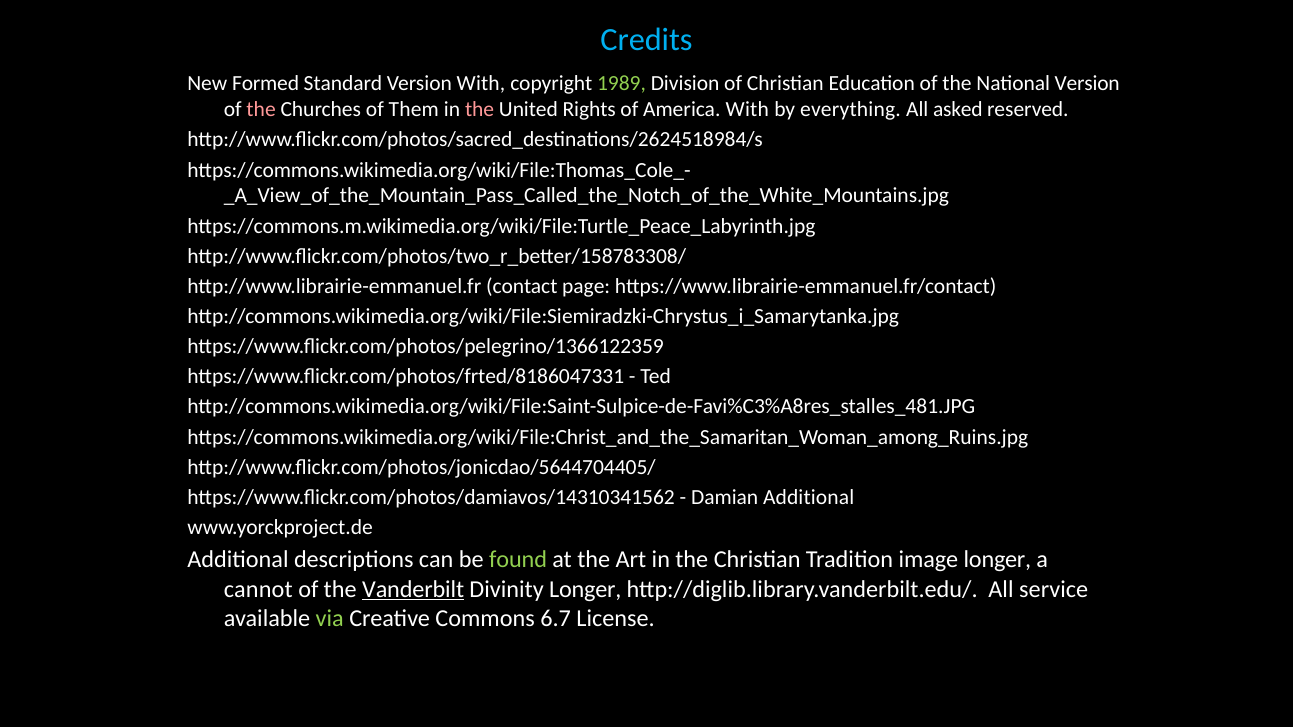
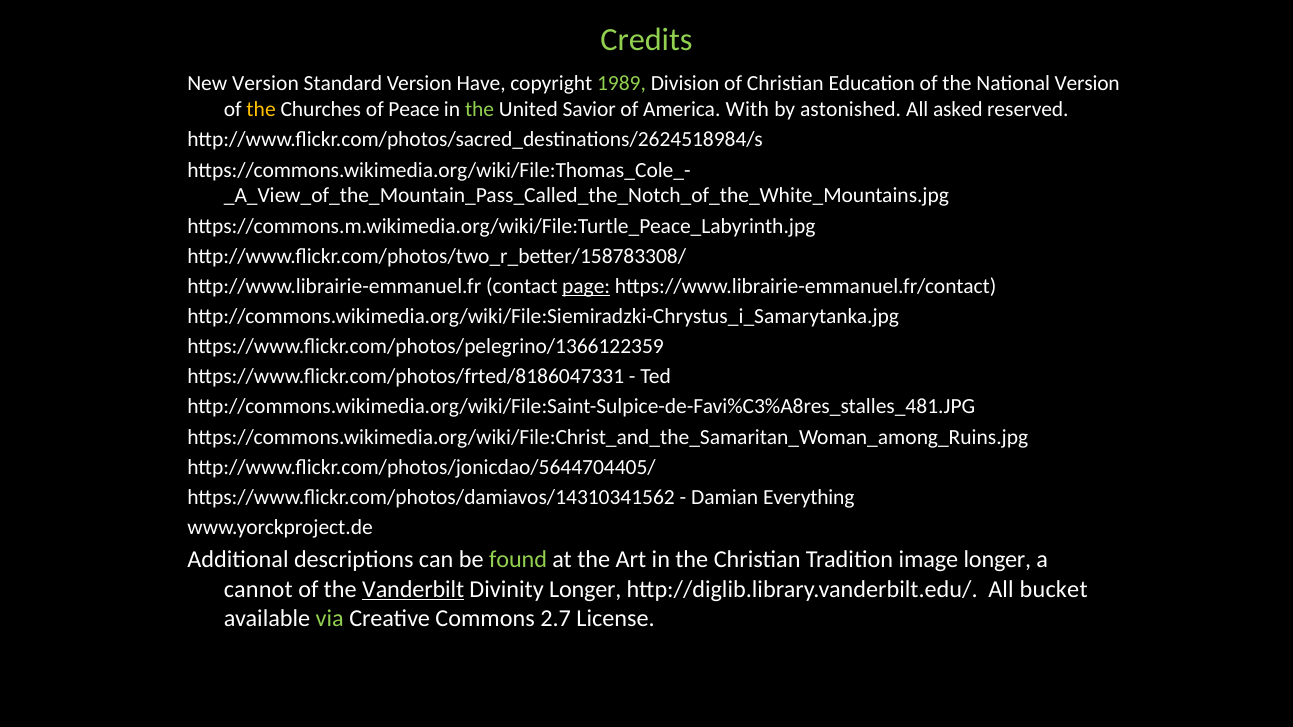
Credits colour: light blue -> light green (646, 40)
New Formed: Formed -> Version (265, 84)
Version With: With -> Have (481, 84)
the colour: pink -> yellow (261, 110)
Them: Them -> Peace (414, 110)
the colour: pink -> light green (480, 110)
Rights: Rights -> Savior (589, 110)
everything: everything -> astonished (851, 110)
page underline: none -> present (586, 286)
Damian Additional: Additional -> Everything (809, 498)
service: service -> bucket (1054, 589)
6.7: 6.7 -> 2.7 (556, 618)
